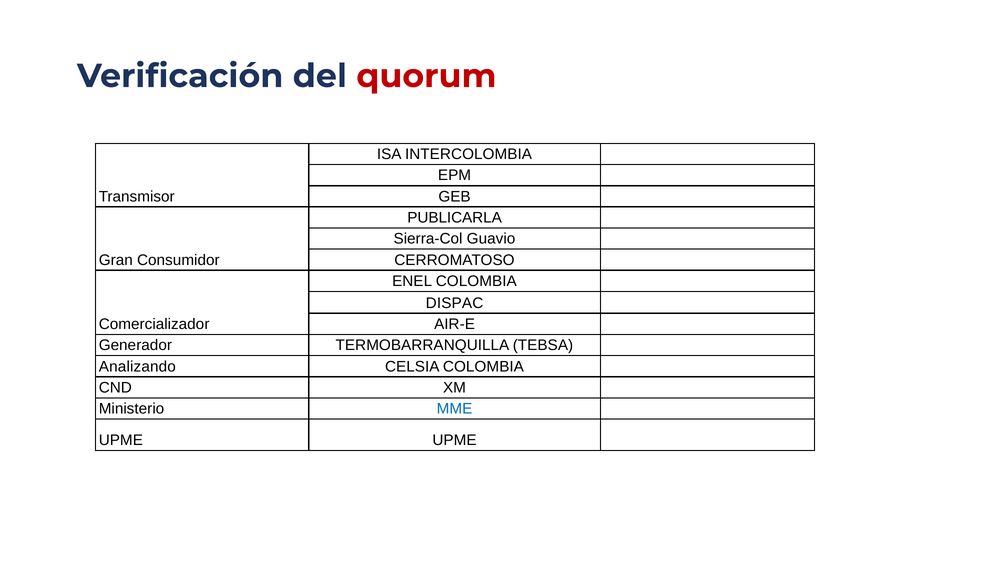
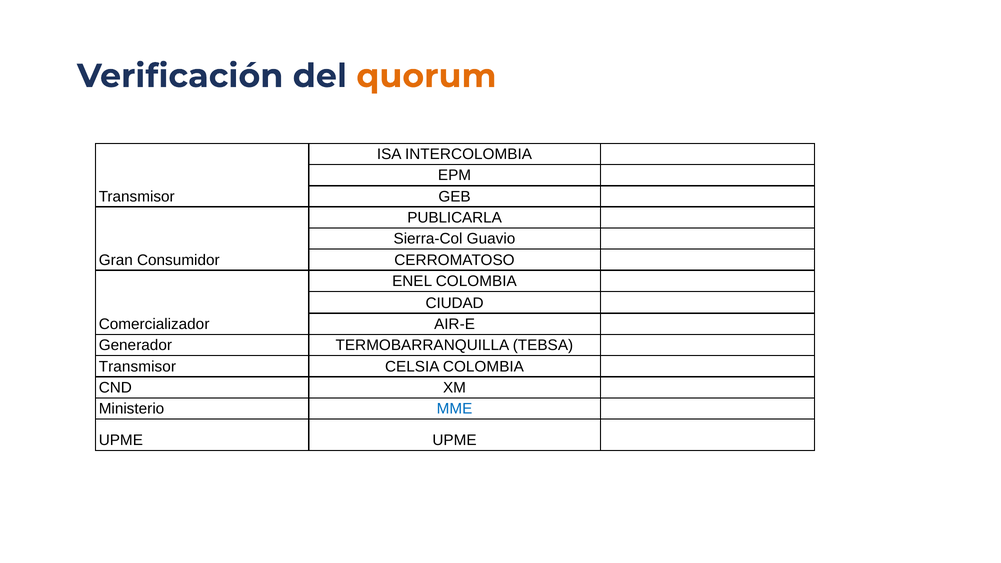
quorum colour: red -> orange (426, 76)
DISPAC: DISPAC -> CIUDAD (455, 303)
Analizando: Analizando -> Transmisor (137, 367)
